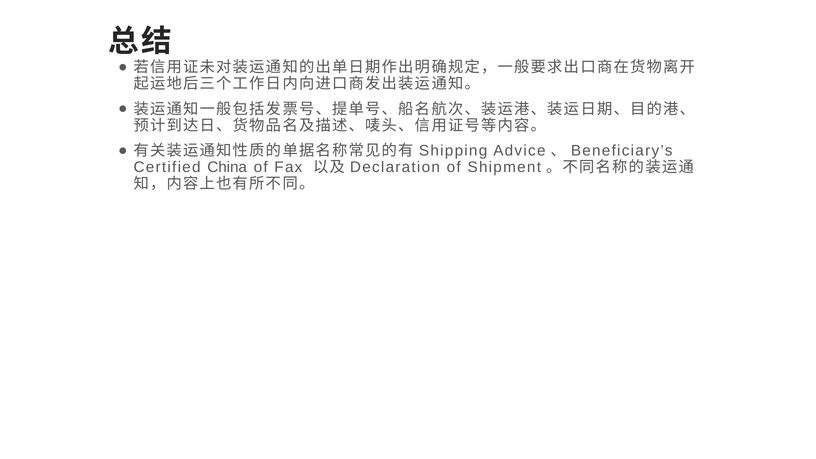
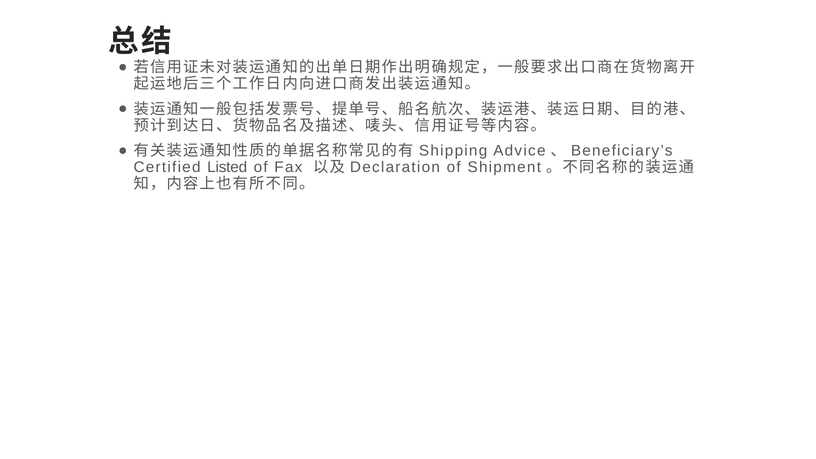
China: China -> Listed (227, 167)
